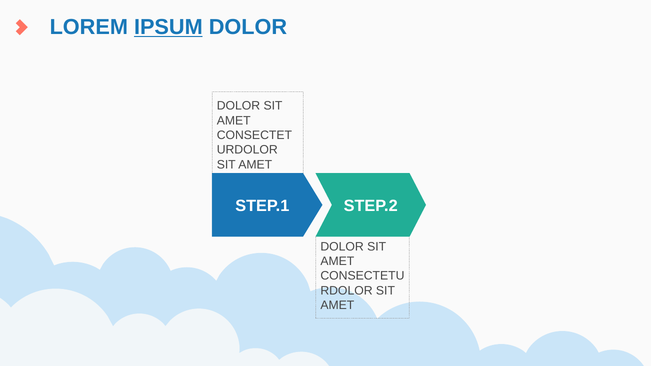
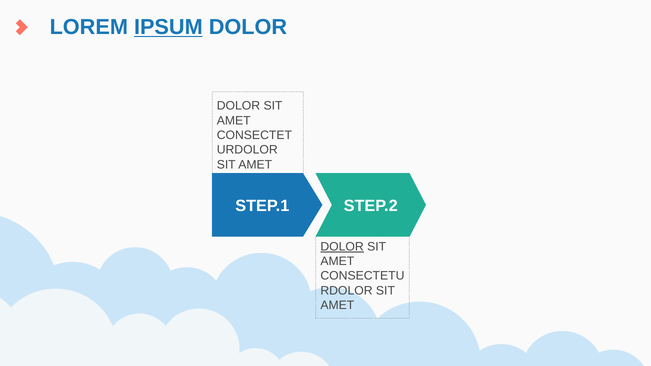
DOLOR underline: none -> present (342, 247)
